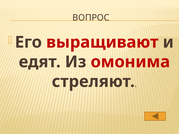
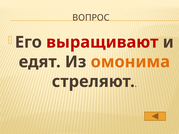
омонима colour: red -> orange (130, 62)
